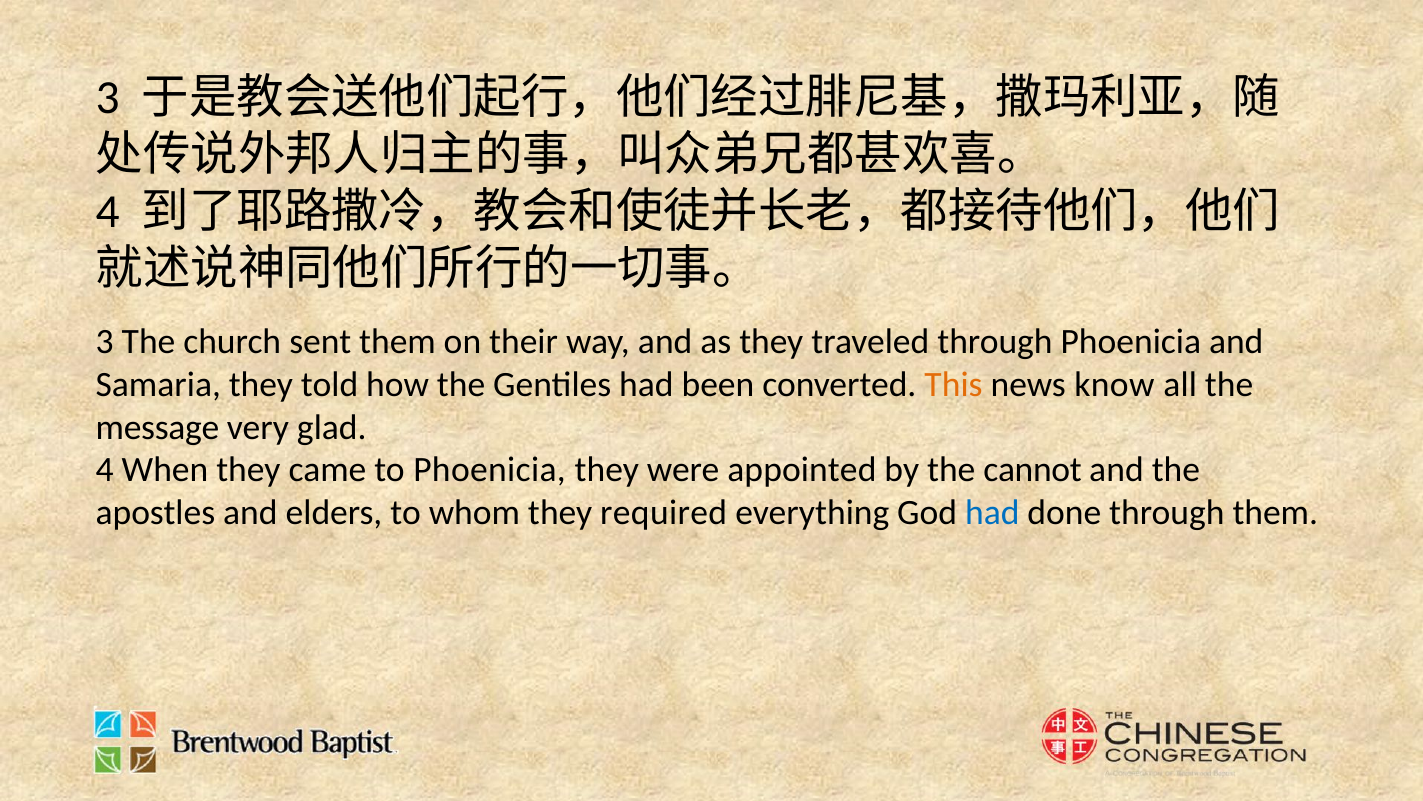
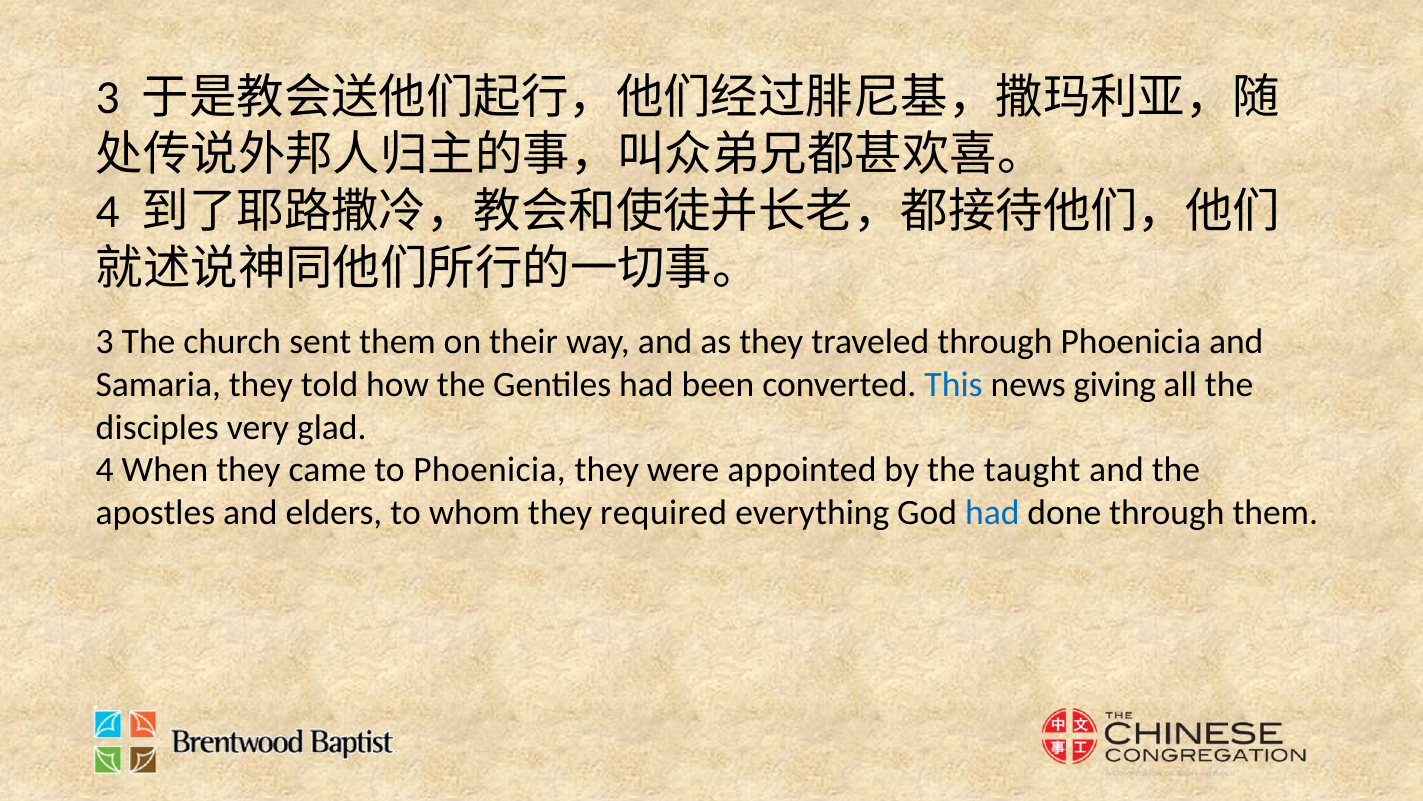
This colour: orange -> blue (954, 384)
know: know -> giving (1115, 384)
message: message -> disciples (157, 427)
cannot: cannot -> taught (1032, 470)
